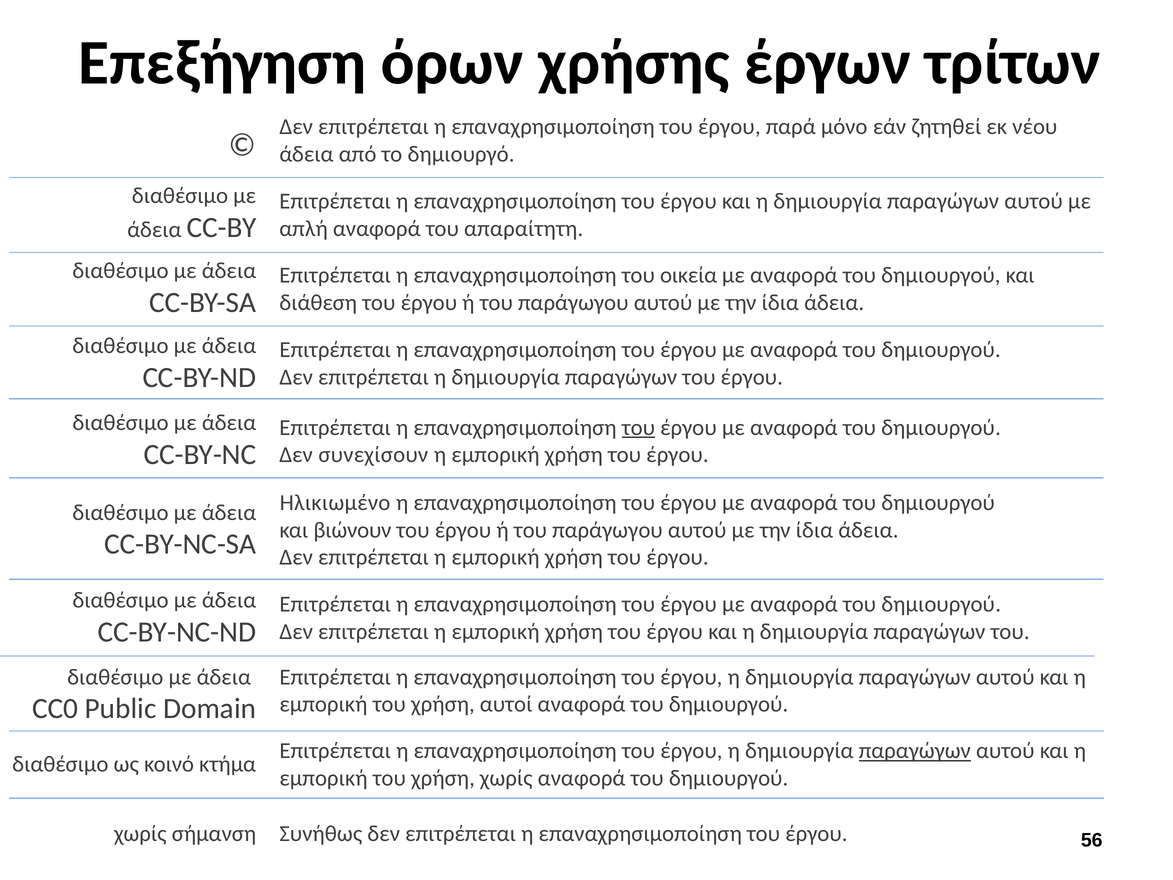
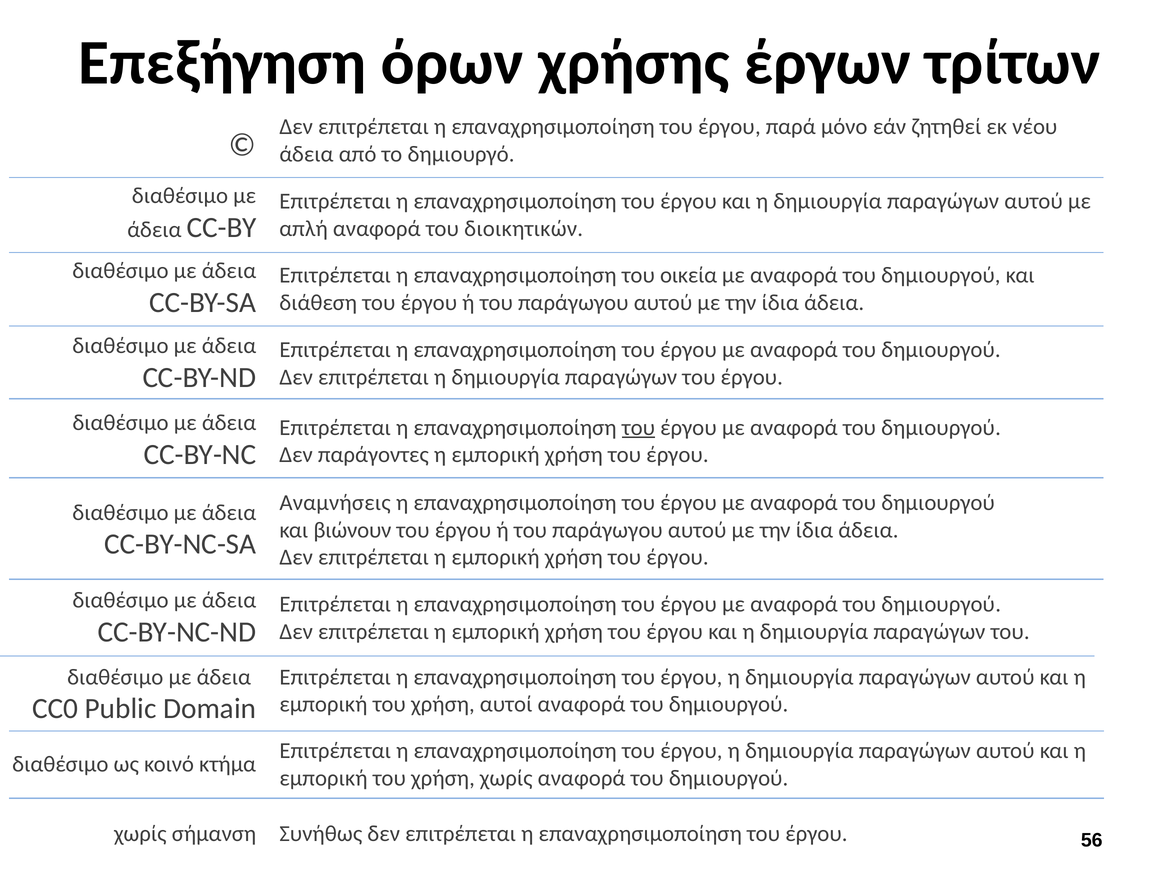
απαραίτητη: απαραίτητη -> διοικητικών (524, 229)
συνεχίσουν: συνεχίσουν -> παράγοντες (373, 455)
Ηλικιωμένο: Ηλικιωμένο -> Αναμνήσεις (335, 502)
παραγώγων underline: present -> none (915, 751)
